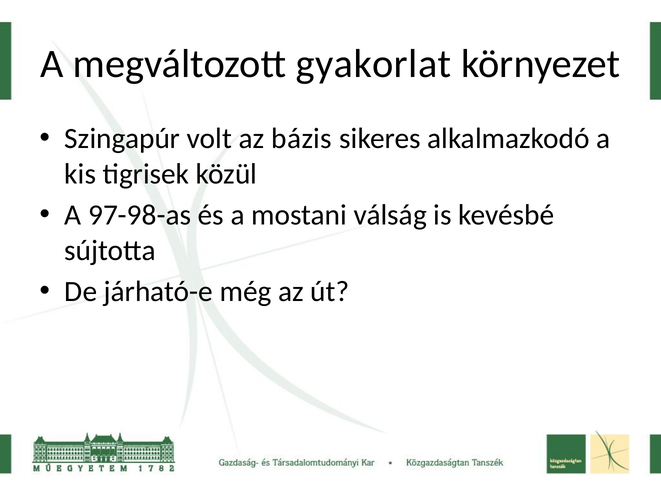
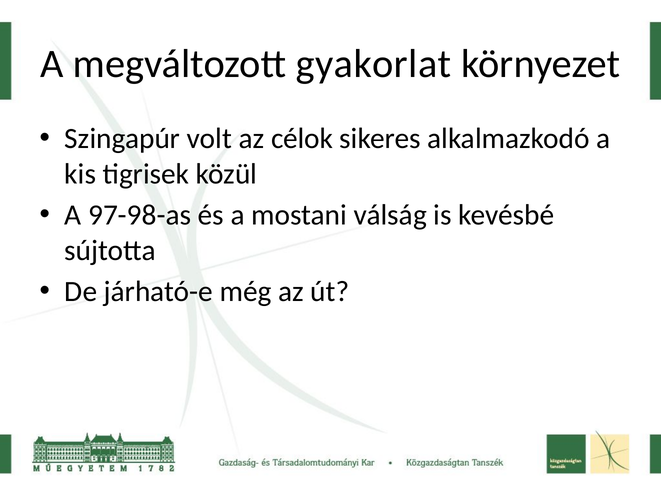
bázis: bázis -> célok (302, 139)
